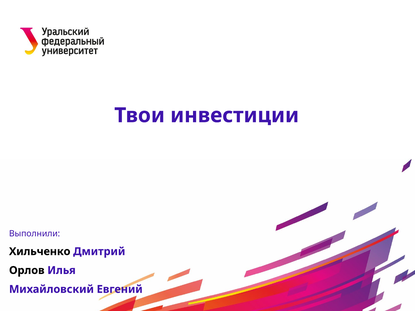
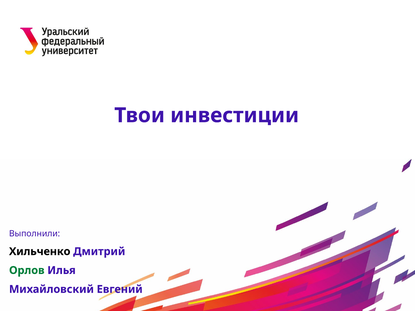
Орлов colour: black -> green (27, 271)
